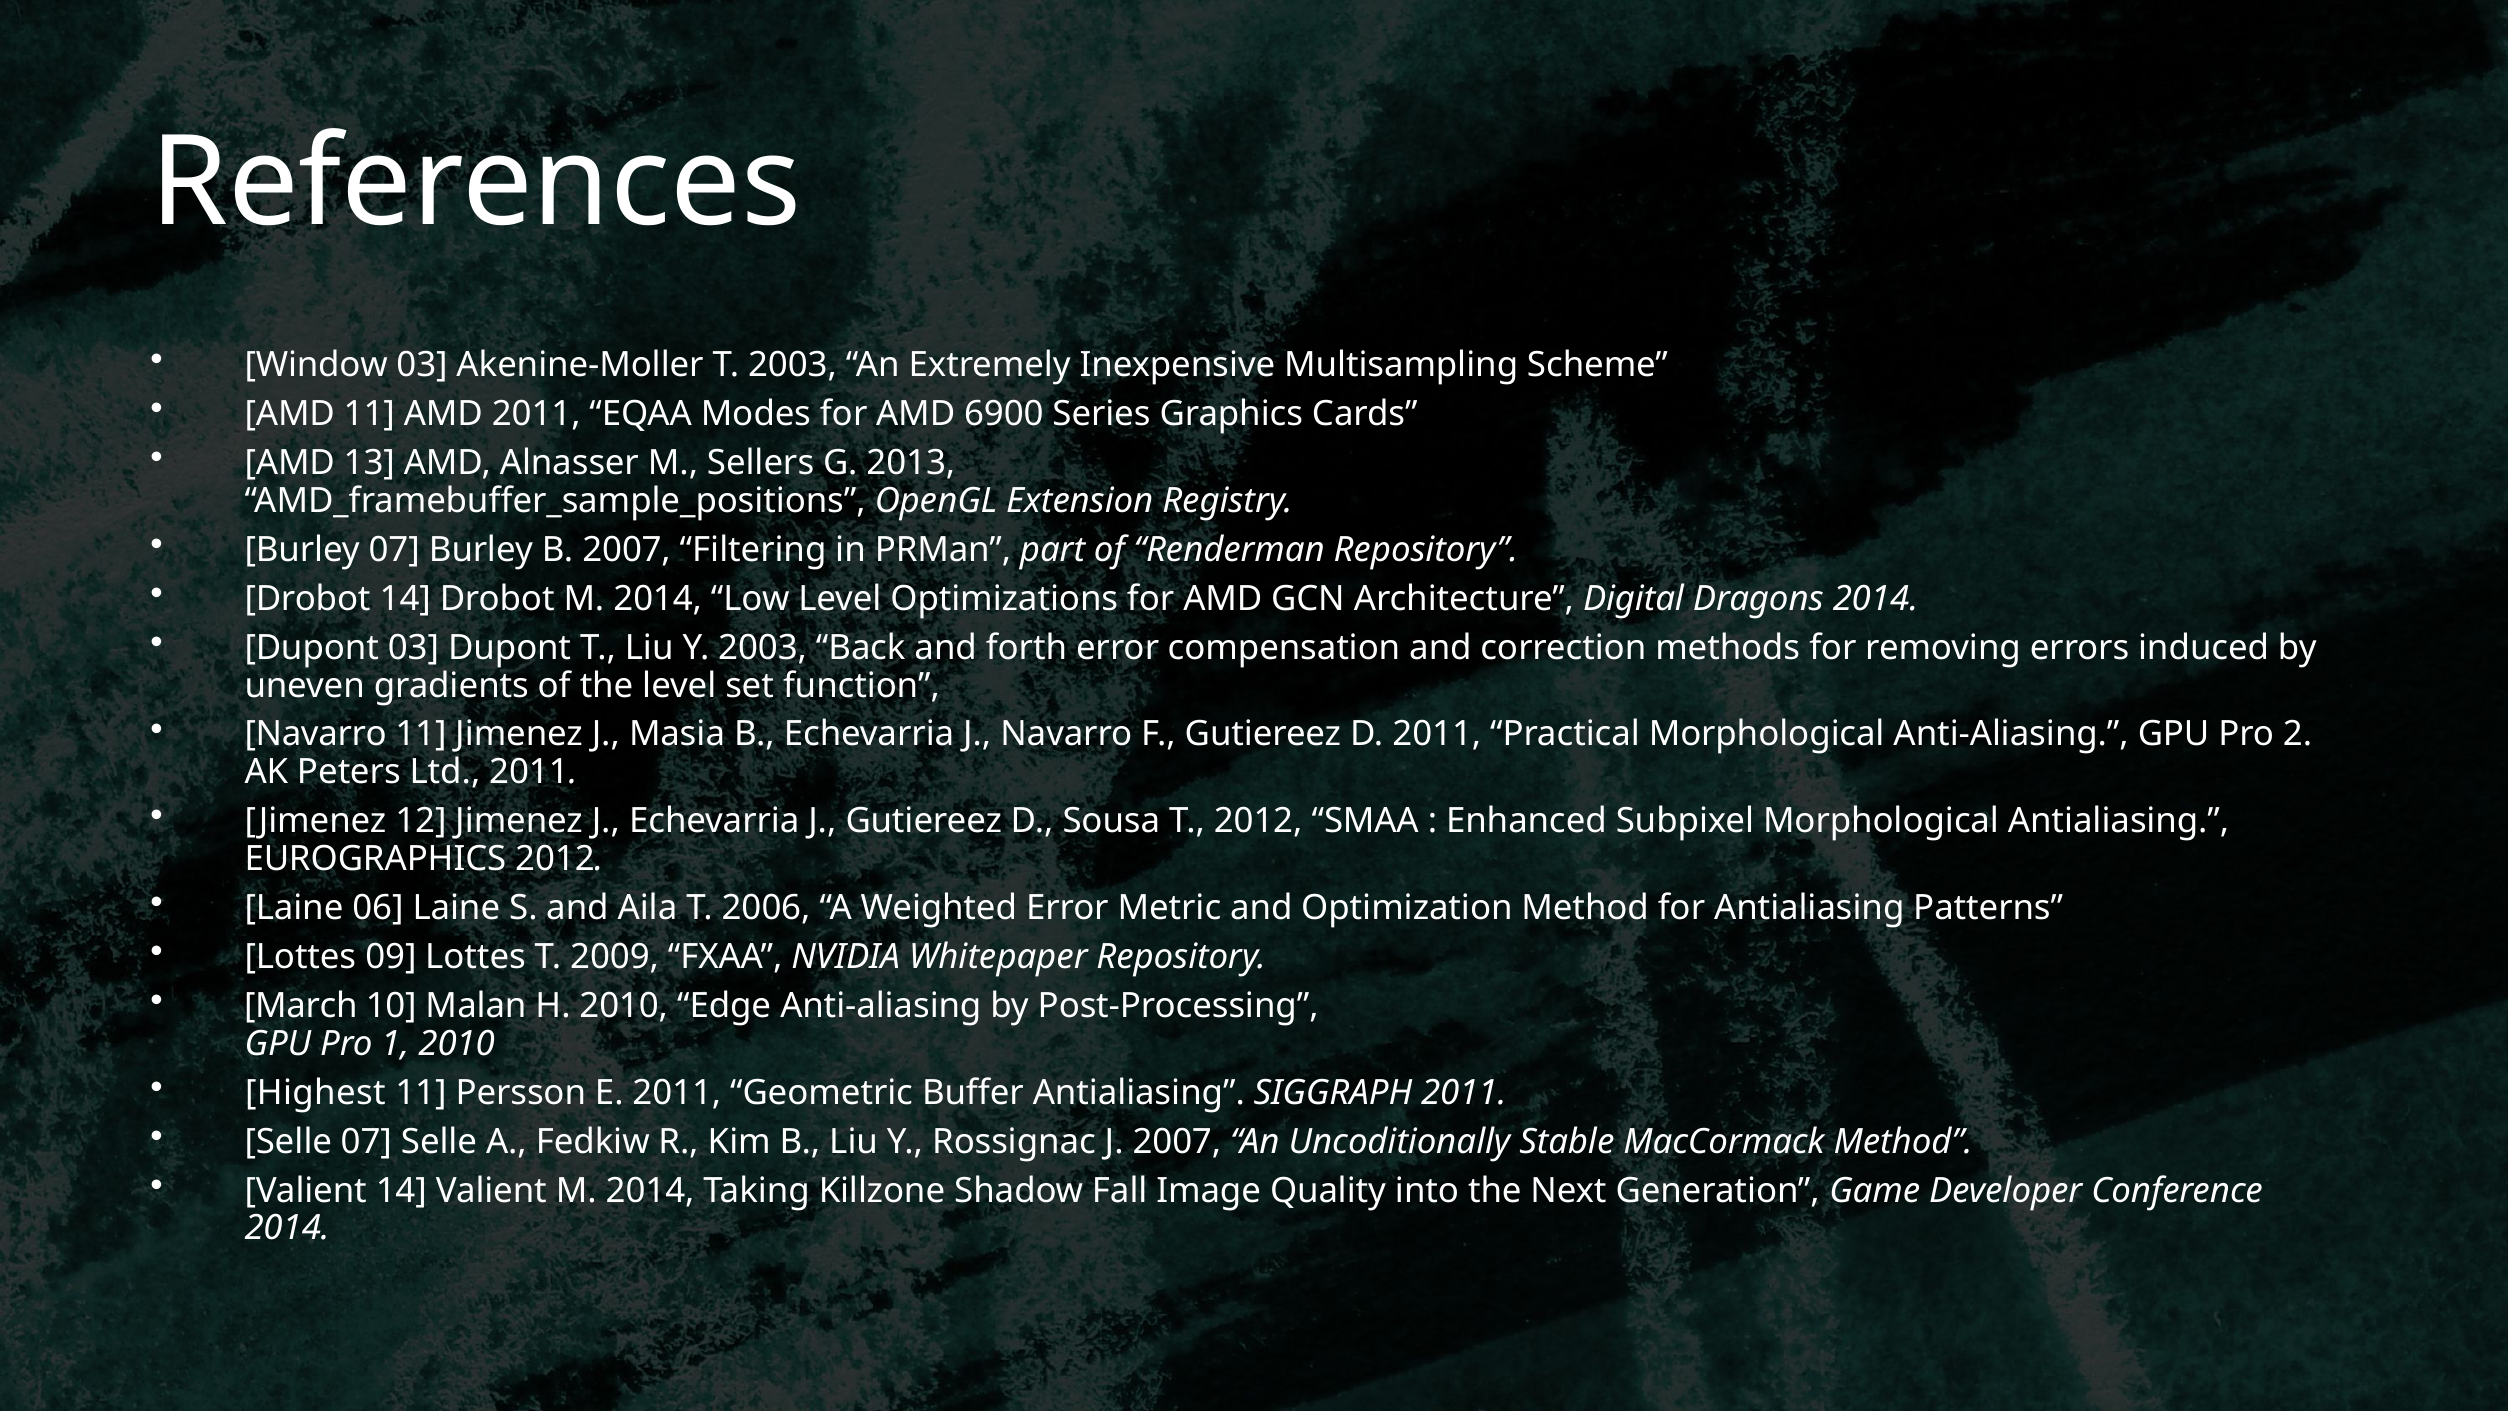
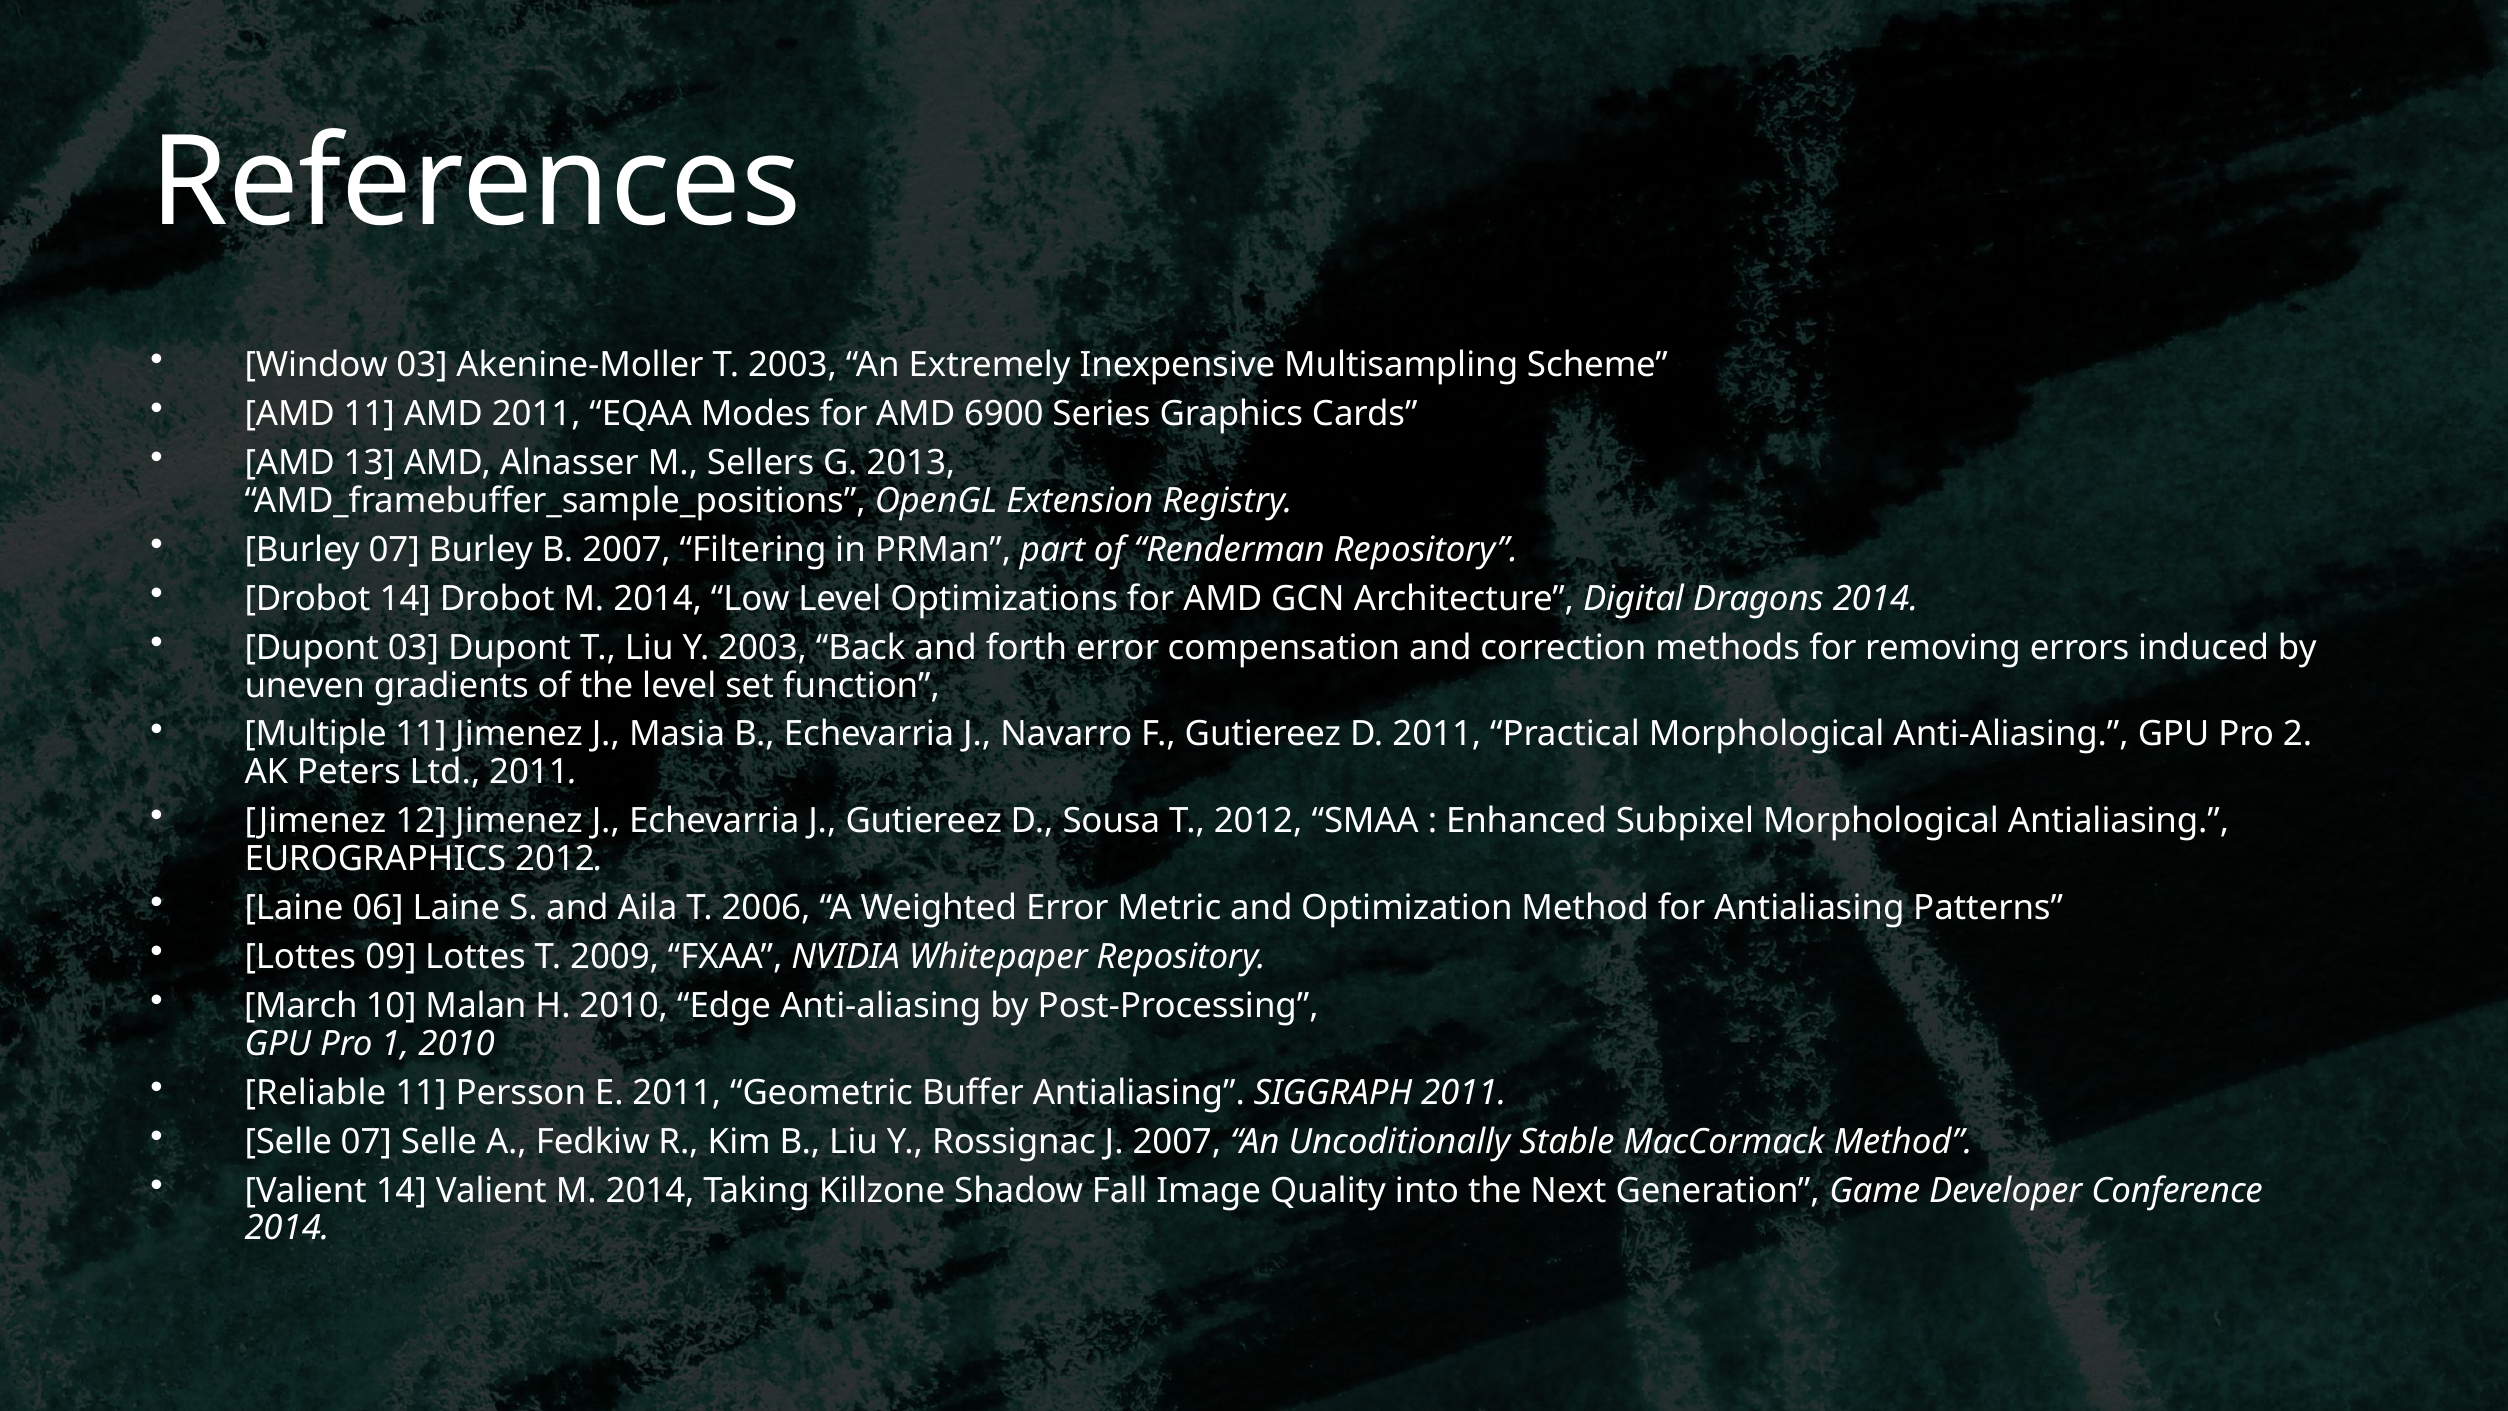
Navarro: Navarro -> Multiple (316, 734)
Highest: Highest -> Reliable (315, 1092)
